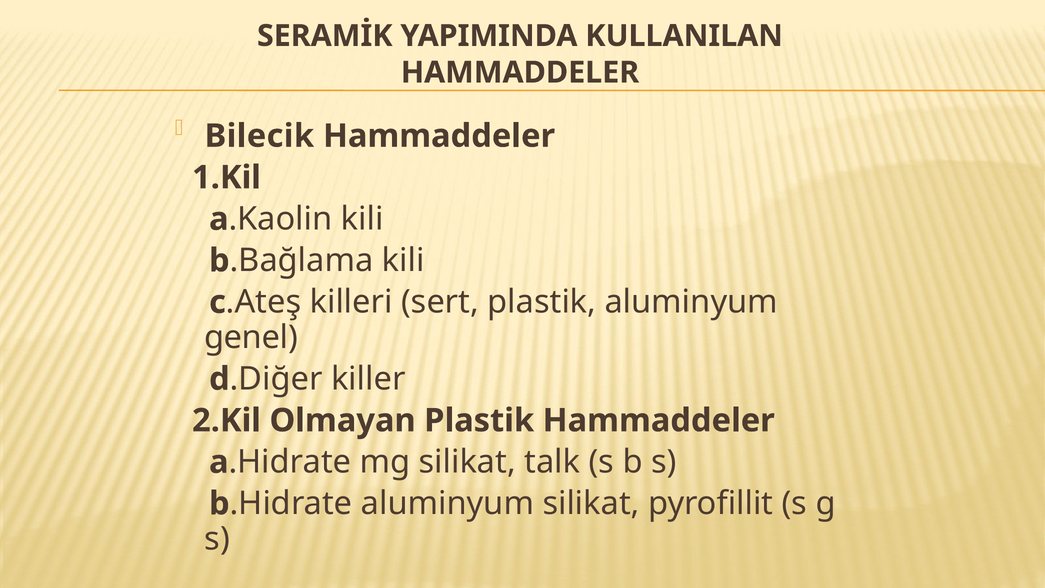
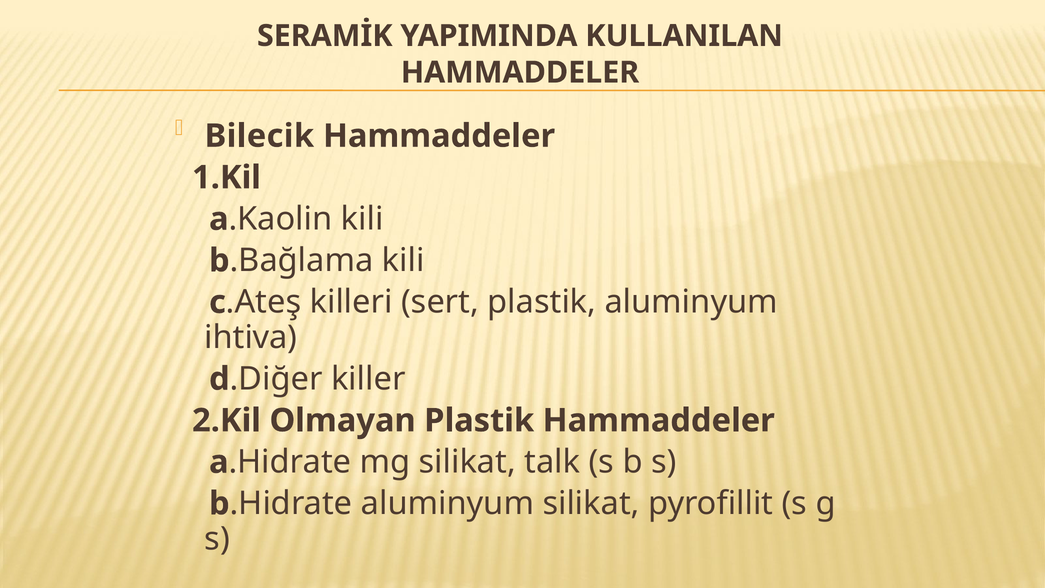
genel: genel -> ihtiva (251, 337)
